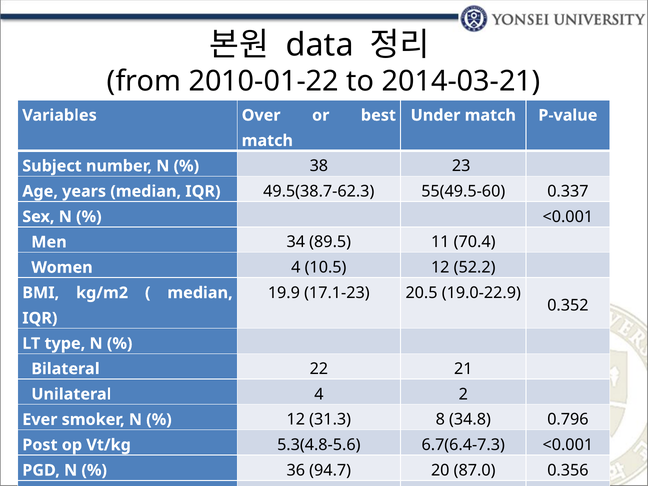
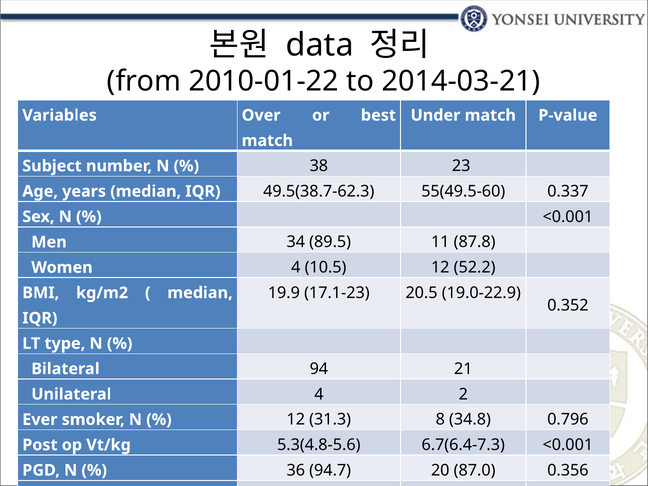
70.4: 70.4 -> 87.8 (475, 242)
22: 22 -> 94 (319, 369)
